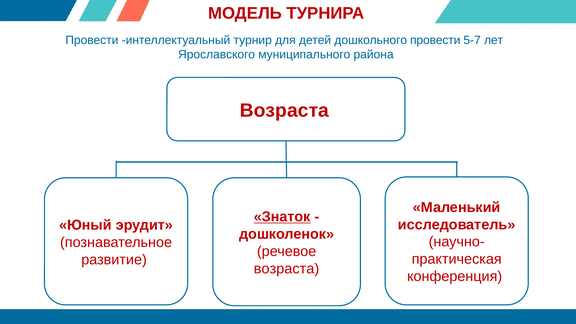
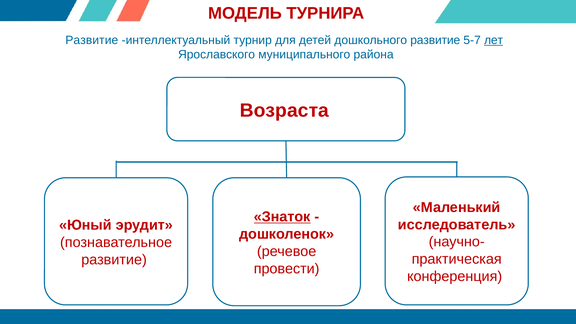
Провести: Провести -> Развитие (92, 40)
дошкольного провести: провести -> развитие (435, 40)
лет underline: none -> present (494, 40)
возраста: возраста -> провести (287, 269)
